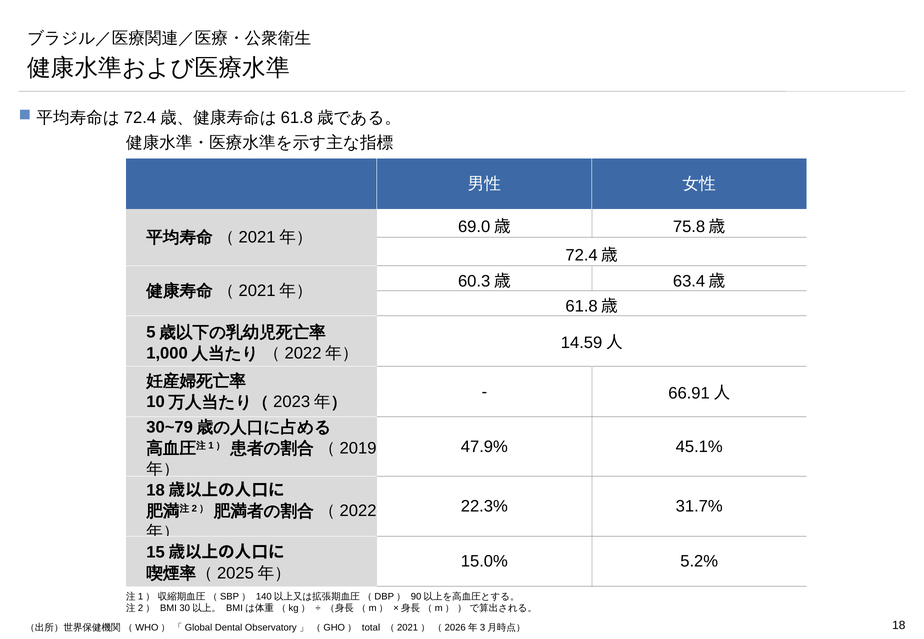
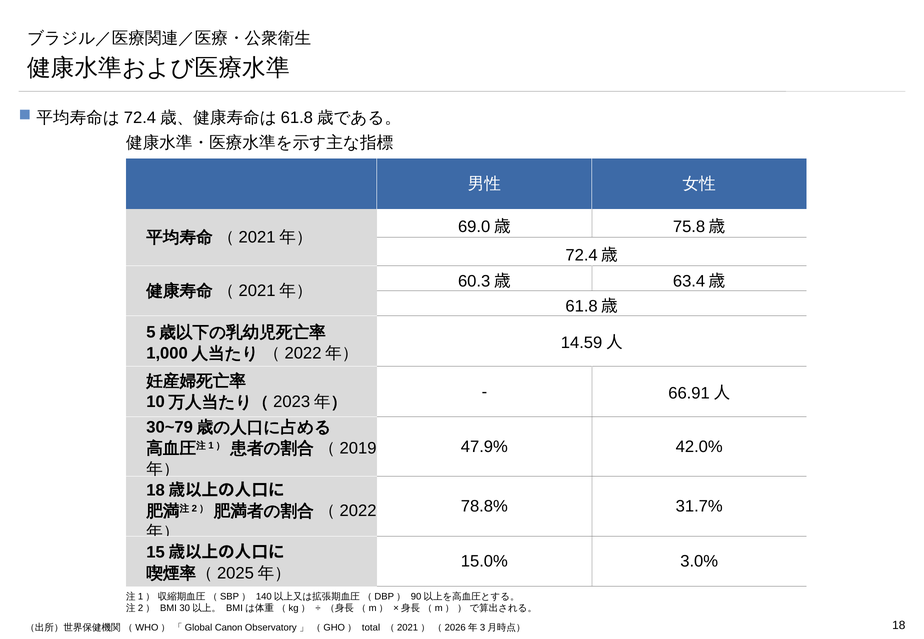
45.1%: 45.1% -> 42.0% (699, 447)
22.3%: 22.3% -> 78.8% (484, 507)
5.2%: 5.2% -> 3.0% (699, 562)
Dental: Dental -> Canon (229, 628)
